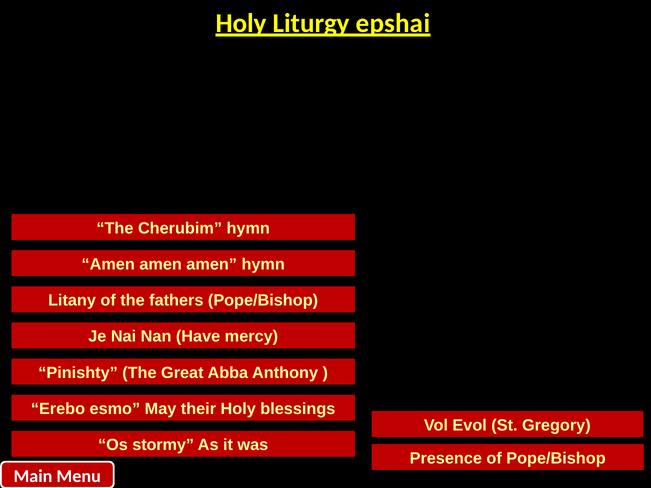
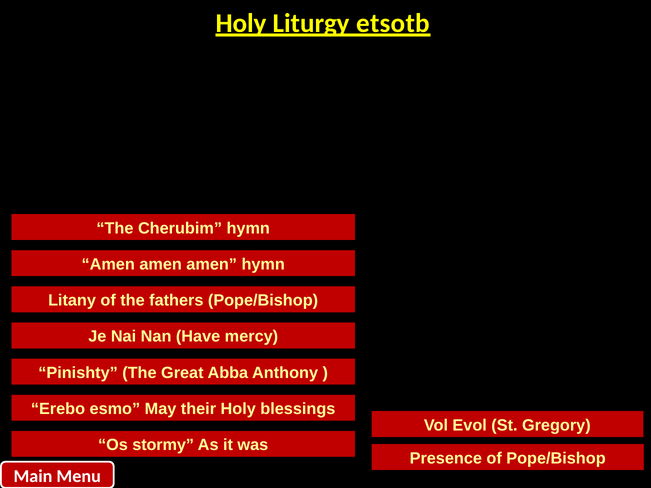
epshai: epshai -> etsotb (393, 23)
